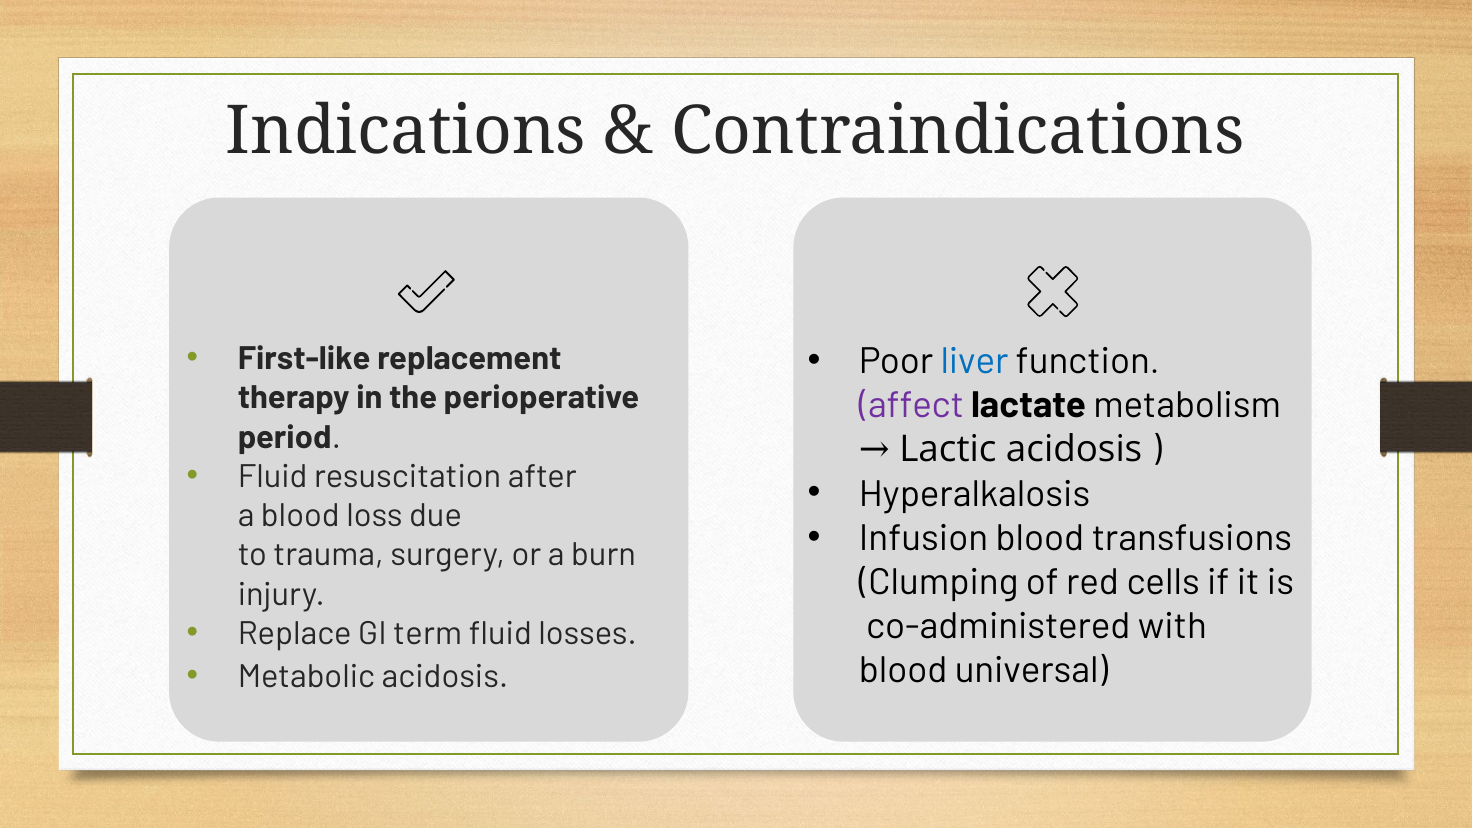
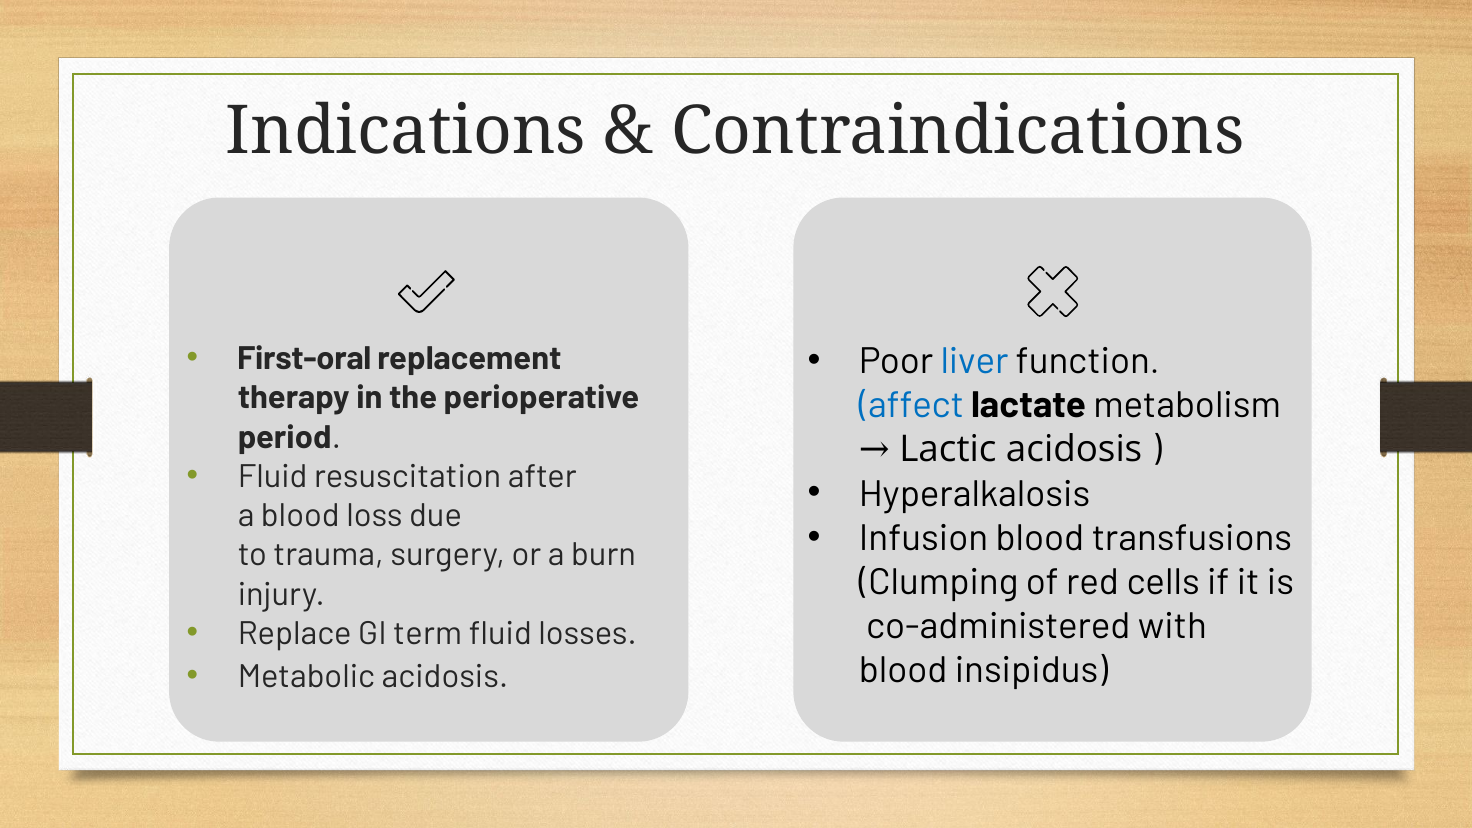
First-like: First-like -> First-oral (304, 359)
affect colour: purple -> blue (911, 406)
universal: universal -> insipidus (1031, 670)
